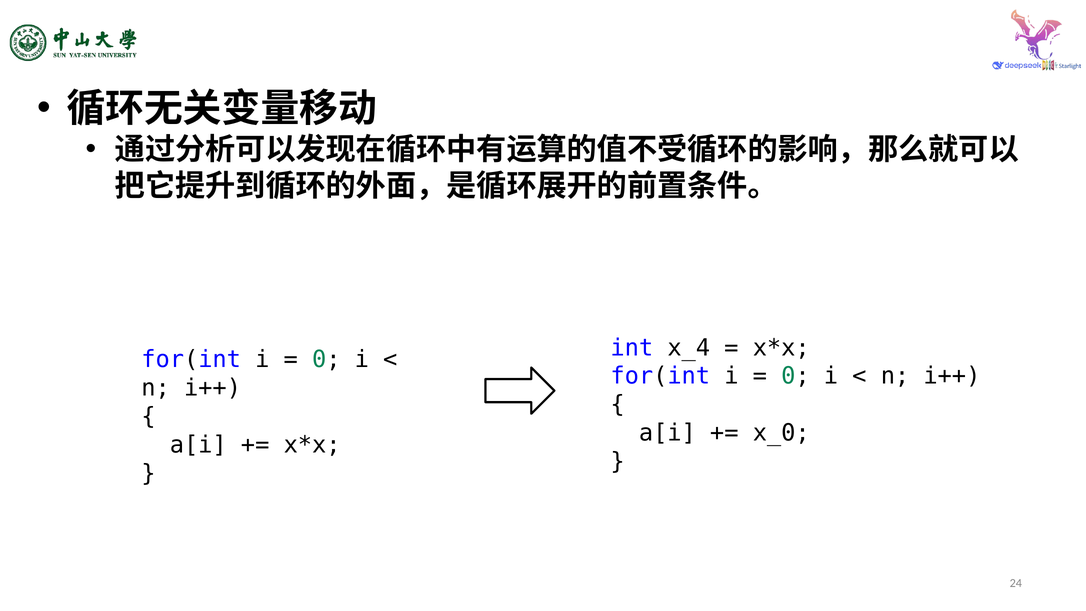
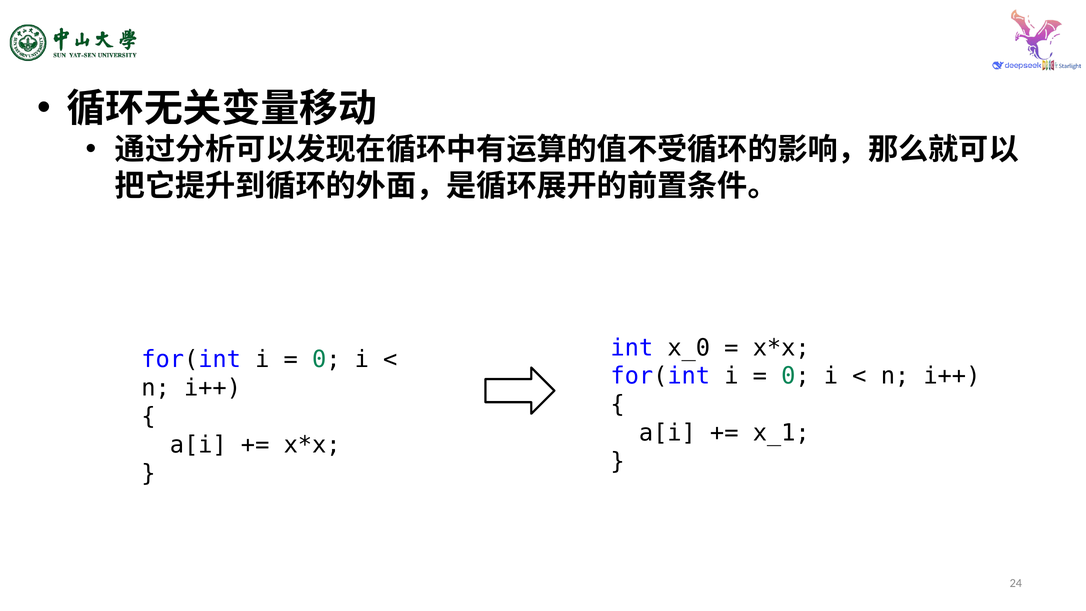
x_4: x_4 -> x_0 (689, 348)
x_0: x_0 -> x_1 (781, 433)
